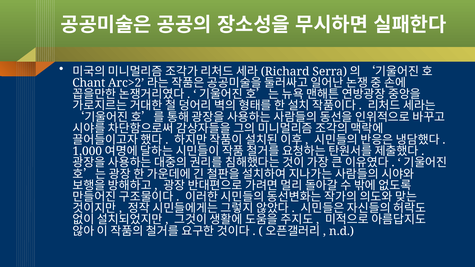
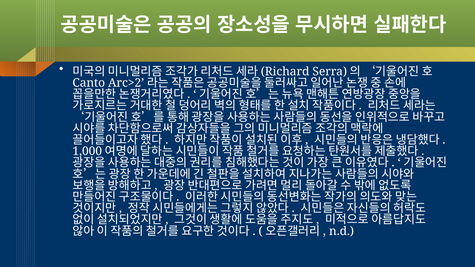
Chant: Chant -> Canto (89, 83)
